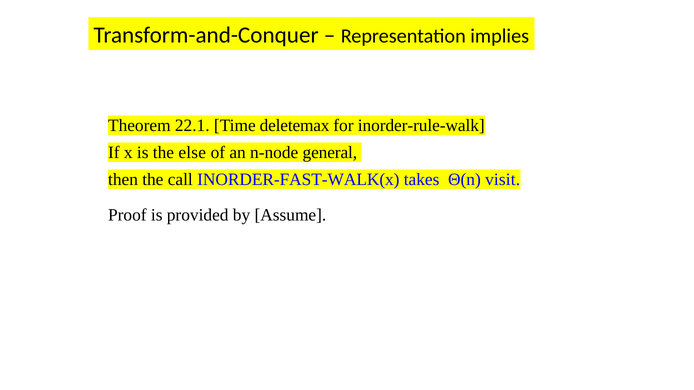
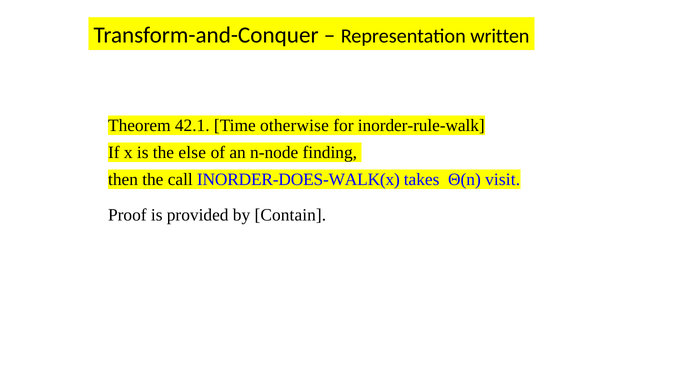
implies: implies -> written (500, 36)
22.1: 22.1 -> 42.1 (192, 126)
deletemax: deletemax -> otherwise (294, 126)
general: general -> finding (330, 153)
INORDER-FAST-WALK(x: INORDER-FAST-WALK(x -> INORDER-DOES-WALK(x (298, 180)
Assume: Assume -> Contain (290, 215)
